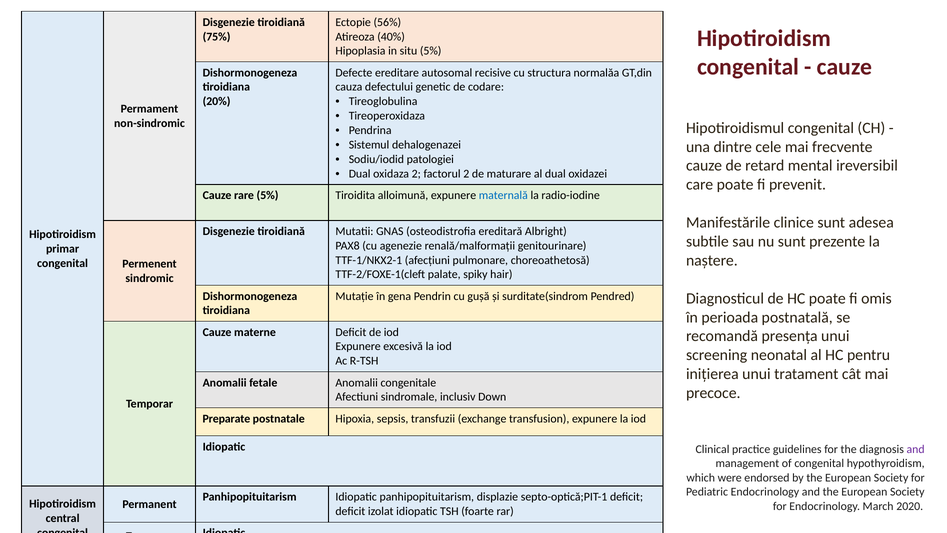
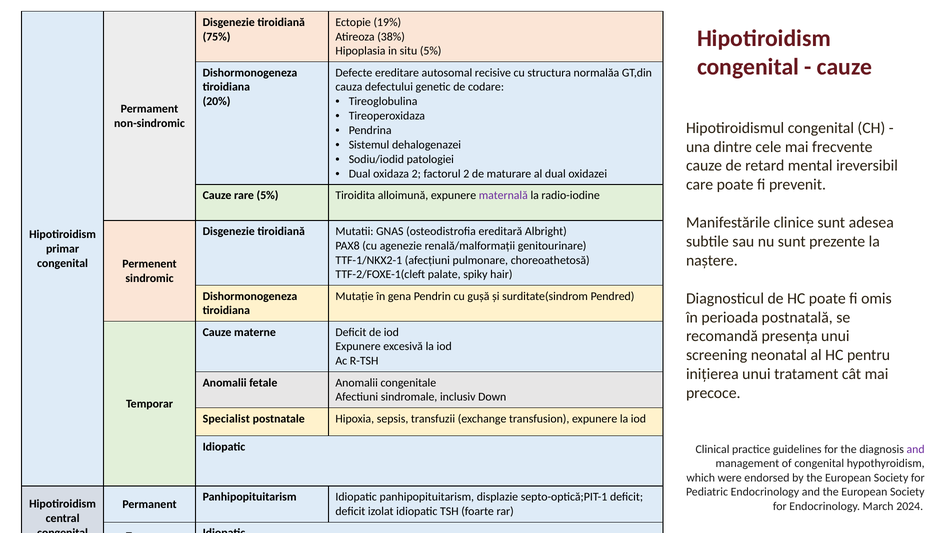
56%: 56% -> 19% (387, 22)
40%: 40% -> 38% (391, 37)
maternală colour: blue -> purple (503, 195)
Preparate: Preparate -> Specialist (226, 418)
2020: 2020 -> 2024 (910, 506)
